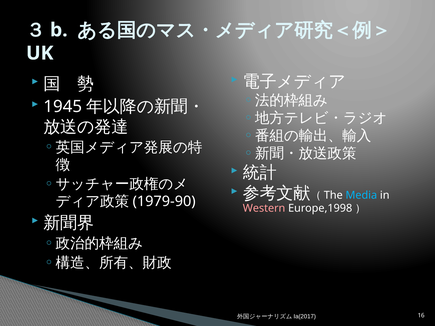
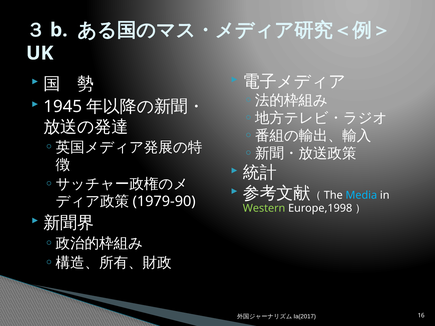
Western colour: pink -> light green (264, 208)
